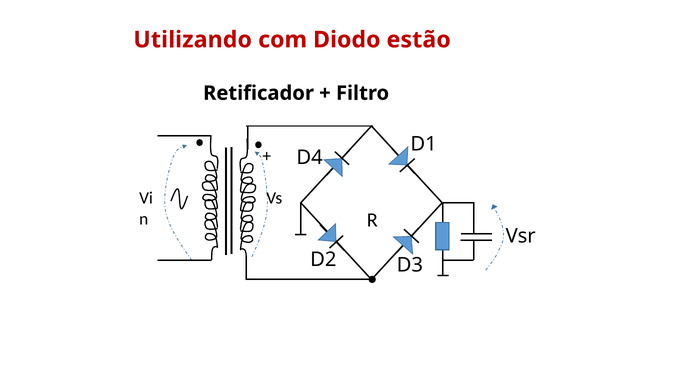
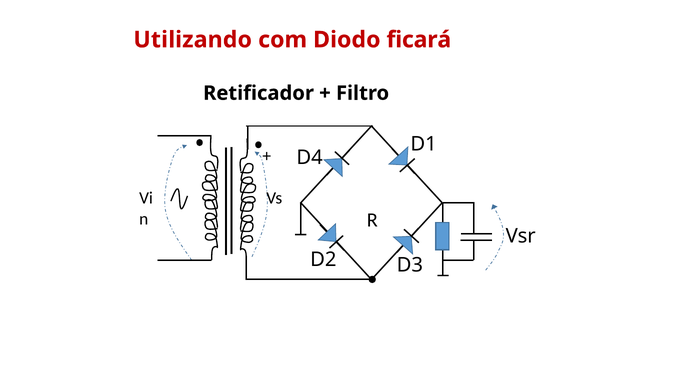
estão: estão -> ficará (419, 40)
